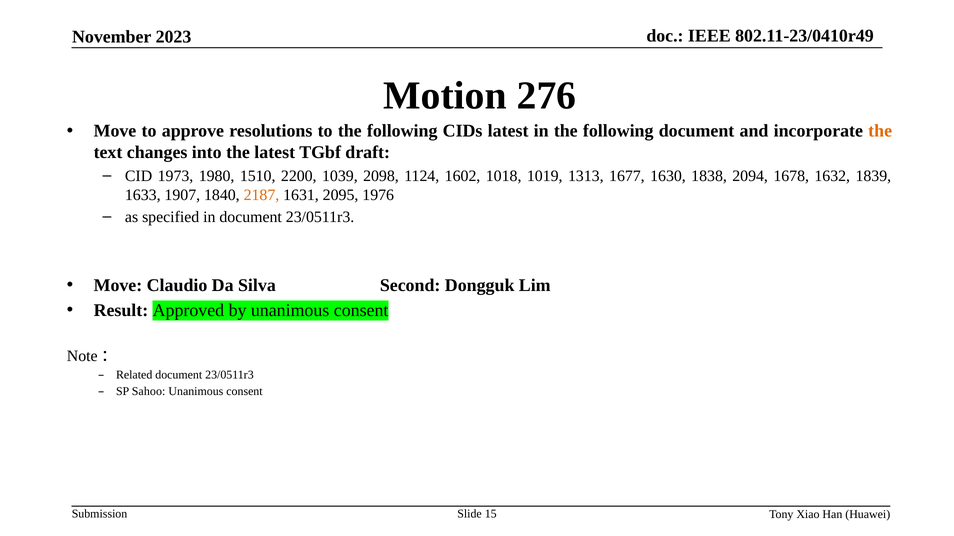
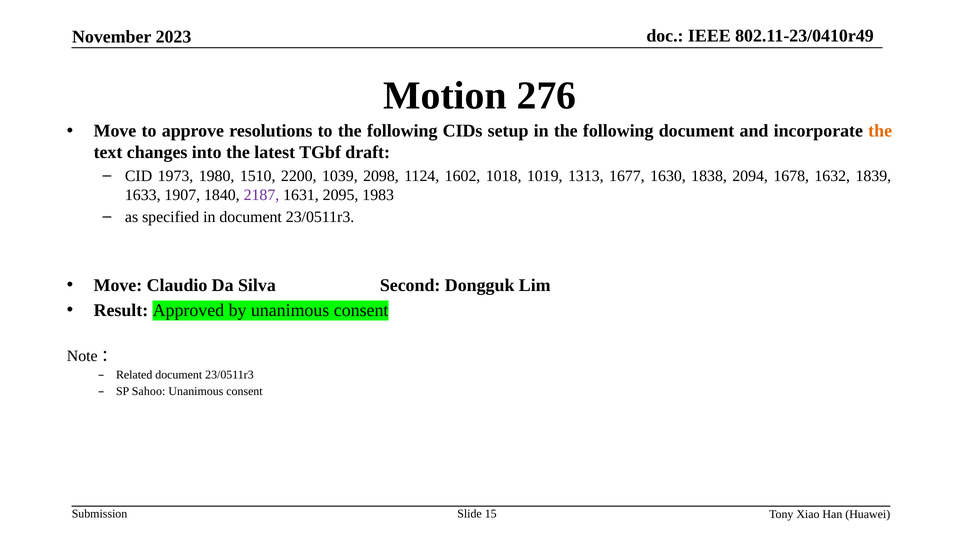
CIDs latest: latest -> setup (508, 131)
2187 colour: orange -> purple (261, 195)
1976: 1976 -> 1983 (378, 195)
